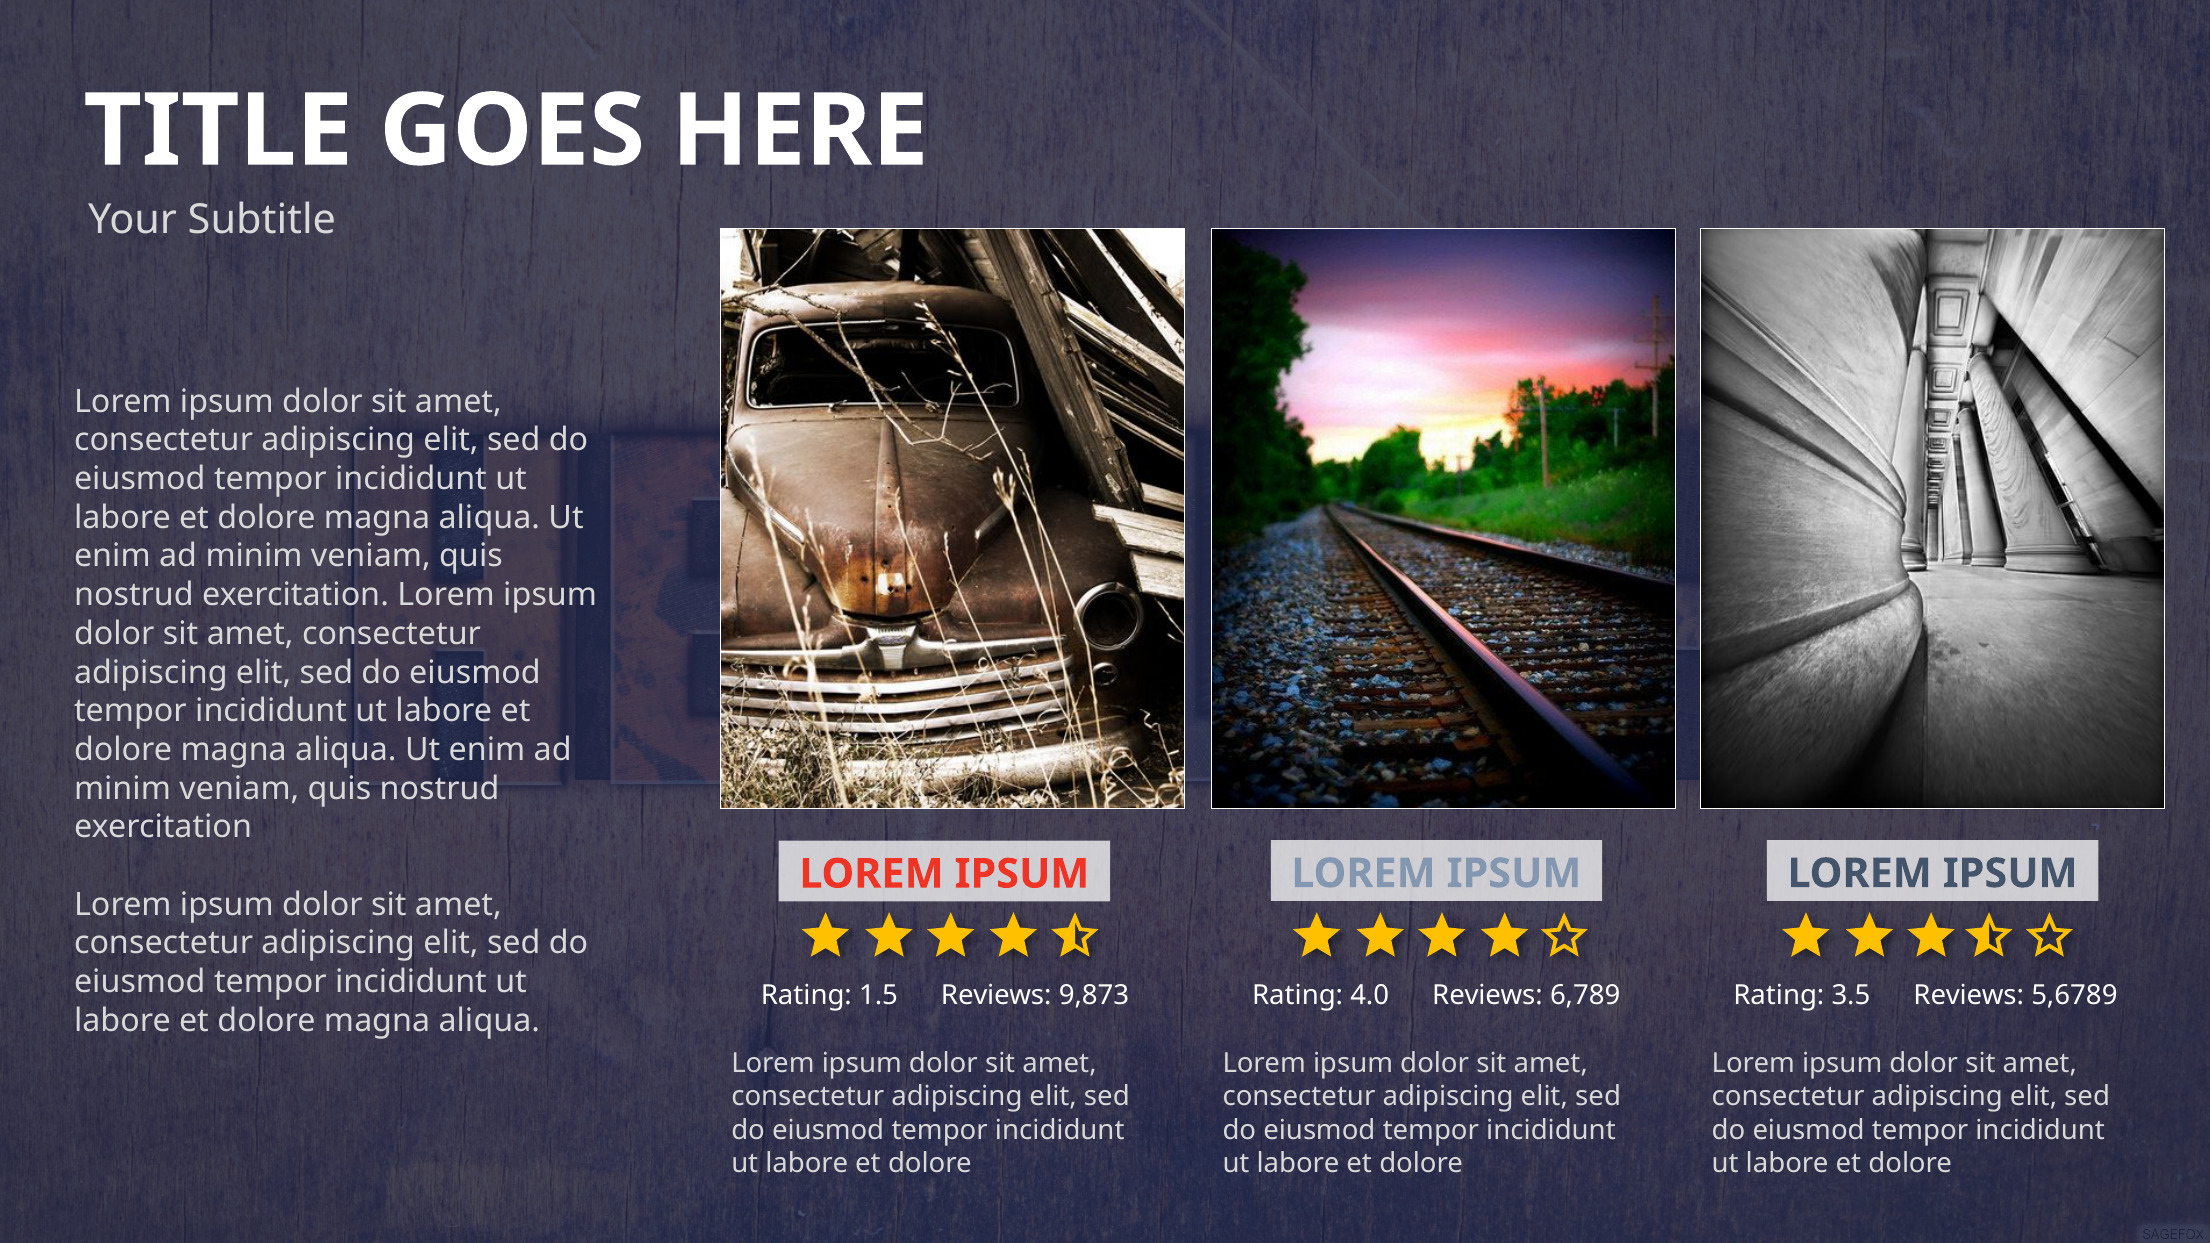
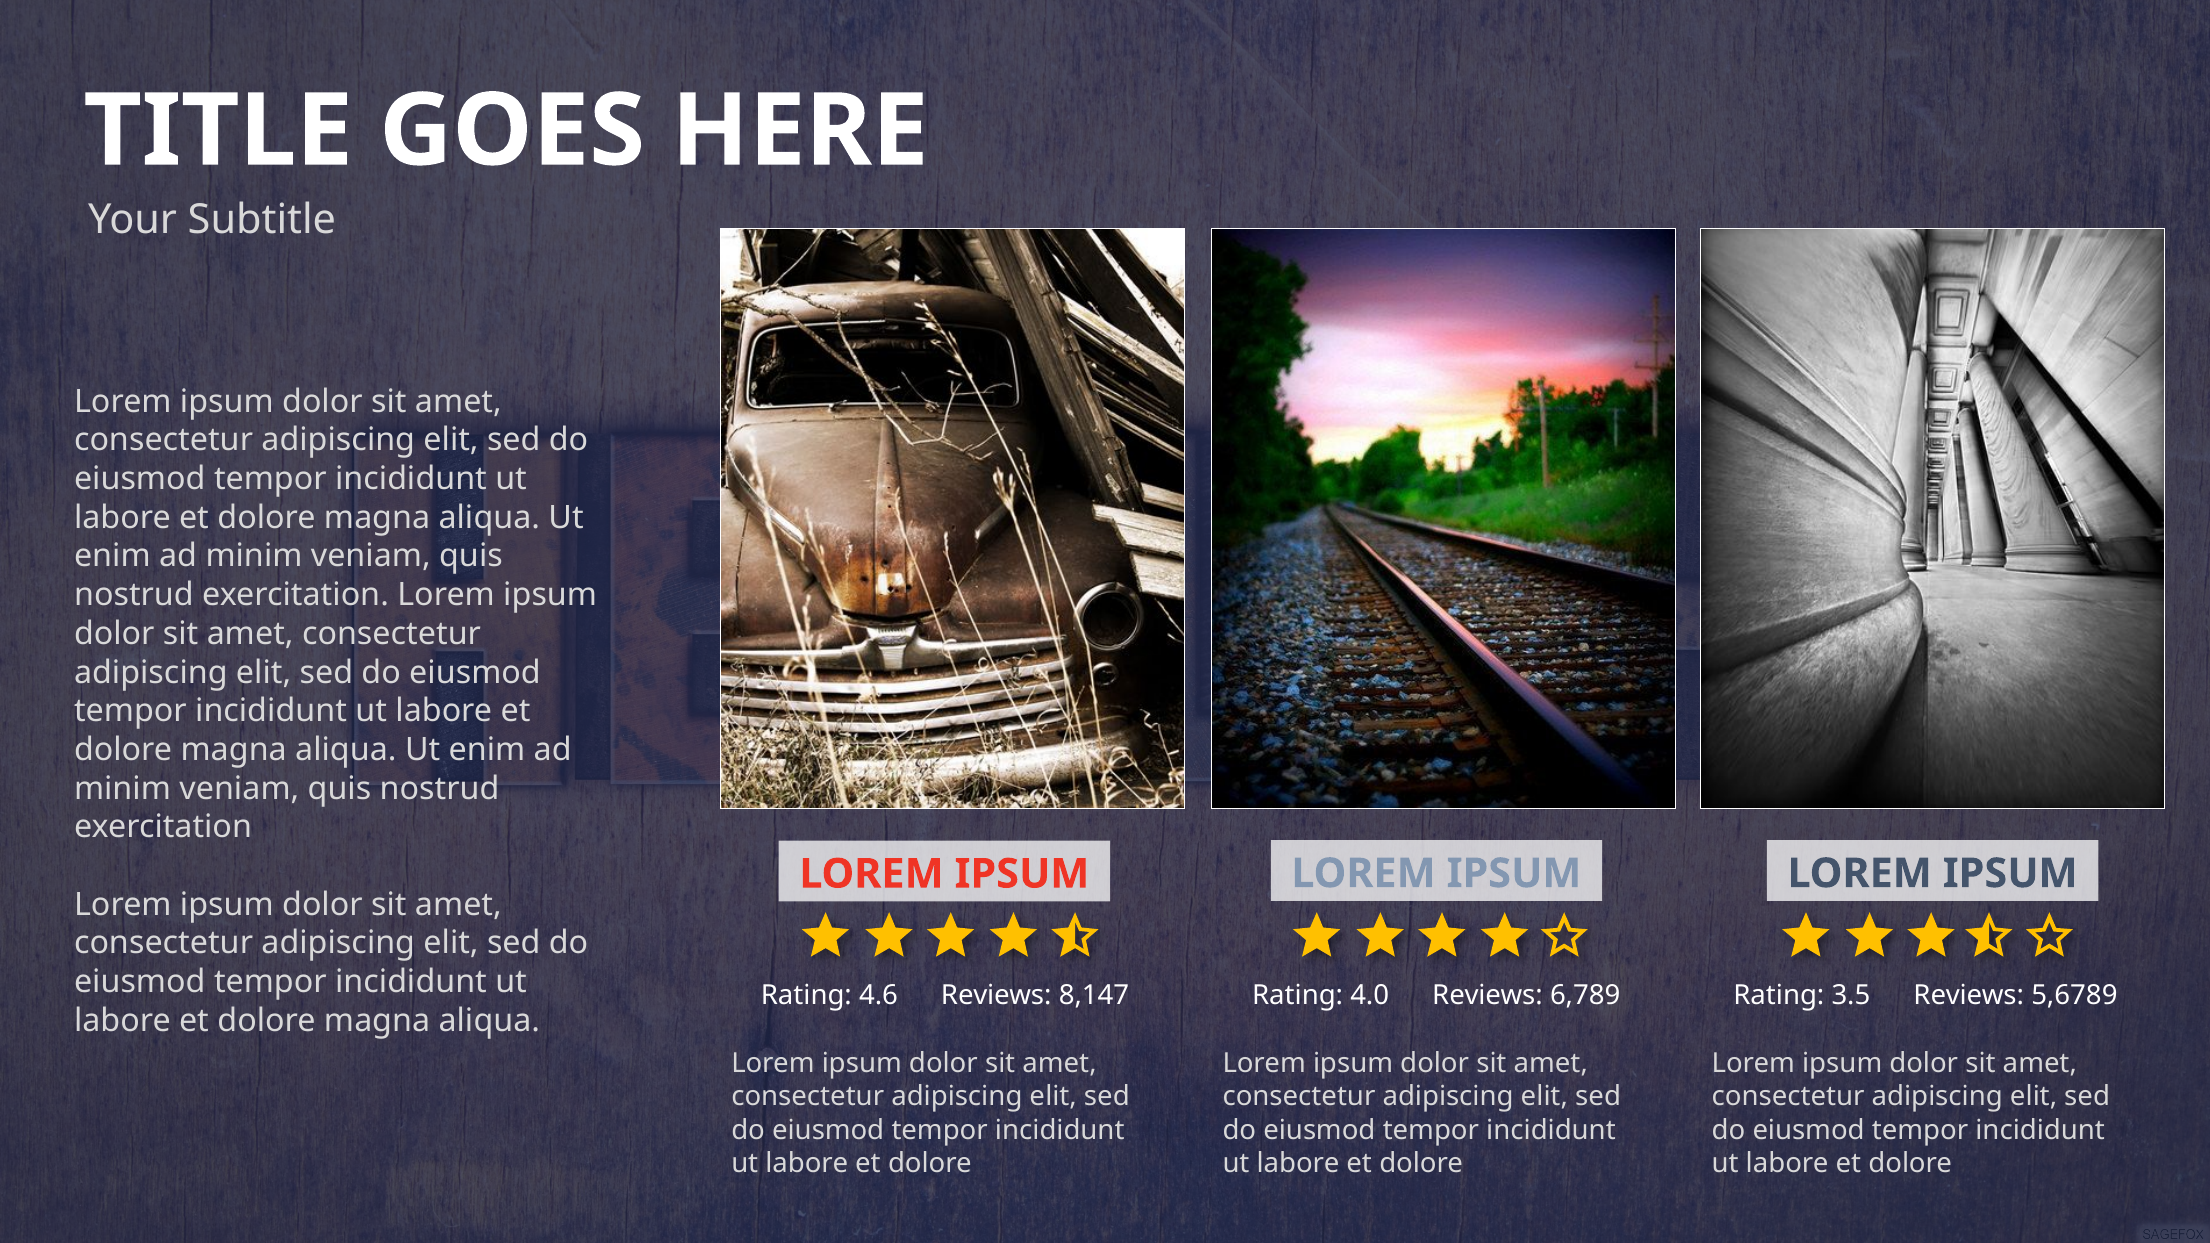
1.5: 1.5 -> 4.6 (879, 996)
9,873: 9,873 -> 8,147 (1094, 996)
